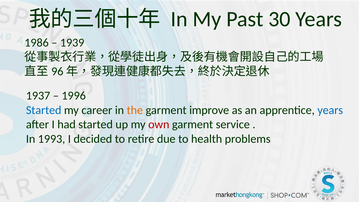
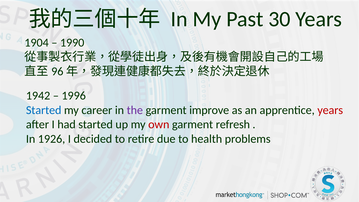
1986: 1986 -> 1904 (37, 43)
1939: 1939 -> 1990 (72, 43)
1937: 1937 -> 1942 (38, 96)
the colour: orange -> purple (135, 110)
years colour: blue -> red (330, 110)
service: service -> refresh (233, 124)
1993: 1993 -> 1926 (52, 139)
